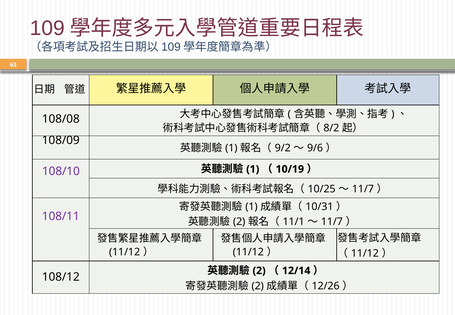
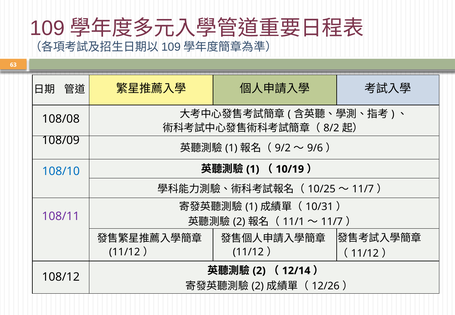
108/10 colour: purple -> blue (61, 171)
